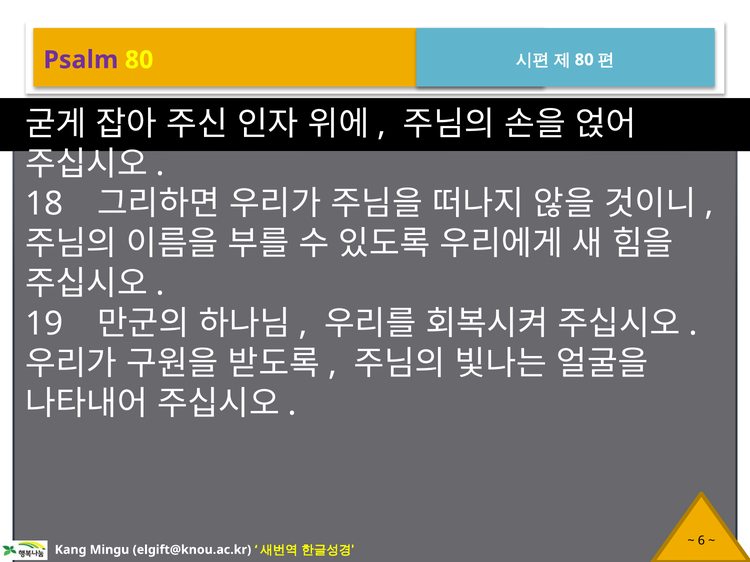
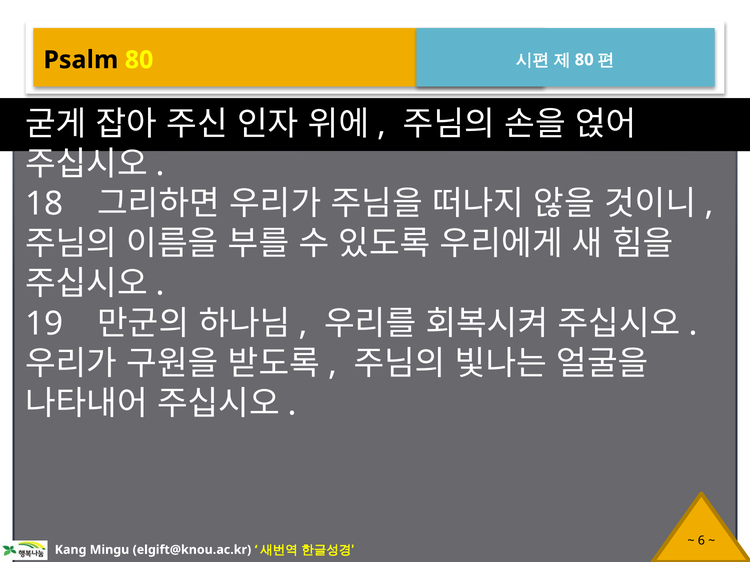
Psalm colour: purple -> black (81, 60)
